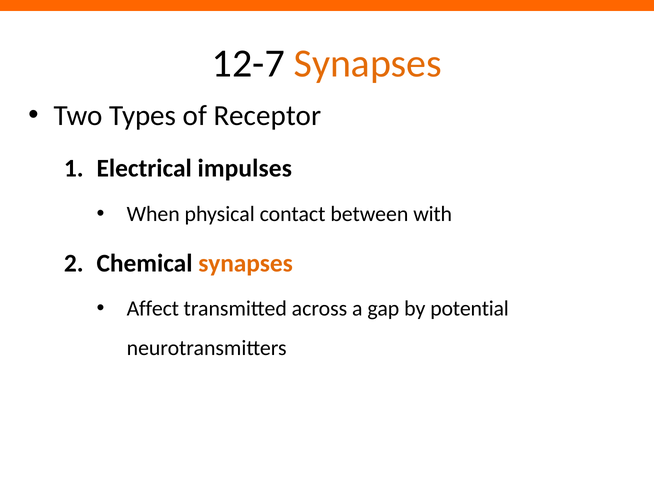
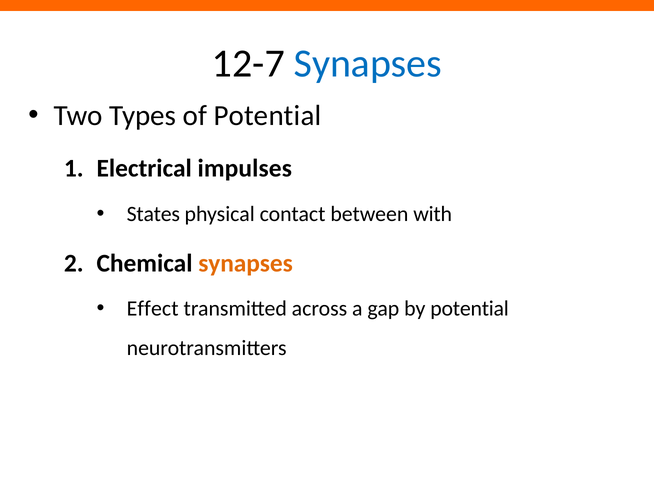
Synapses colour: orange -> blue (368, 63)
of Receptor: Receptor -> Potential (267, 116)
When: When -> States (153, 214)
Affect: Affect -> Effect (153, 308)
